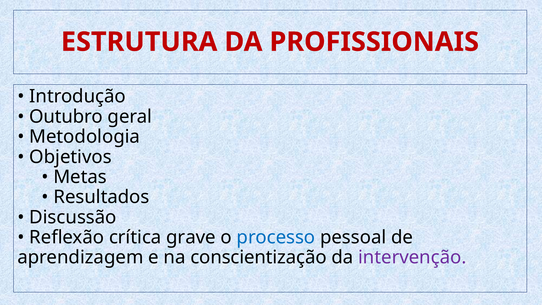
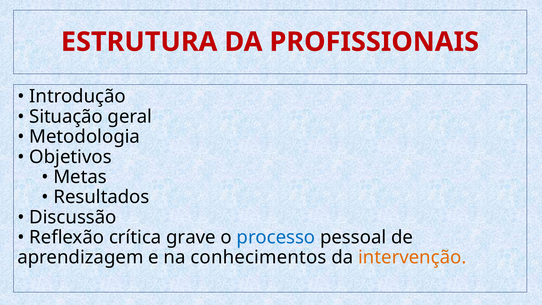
Outubro: Outubro -> Situação (66, 117)
conscientização: conscientização -> conhecimentos (258, 257)
intervenção colour: purple -> orange (412, 257)
